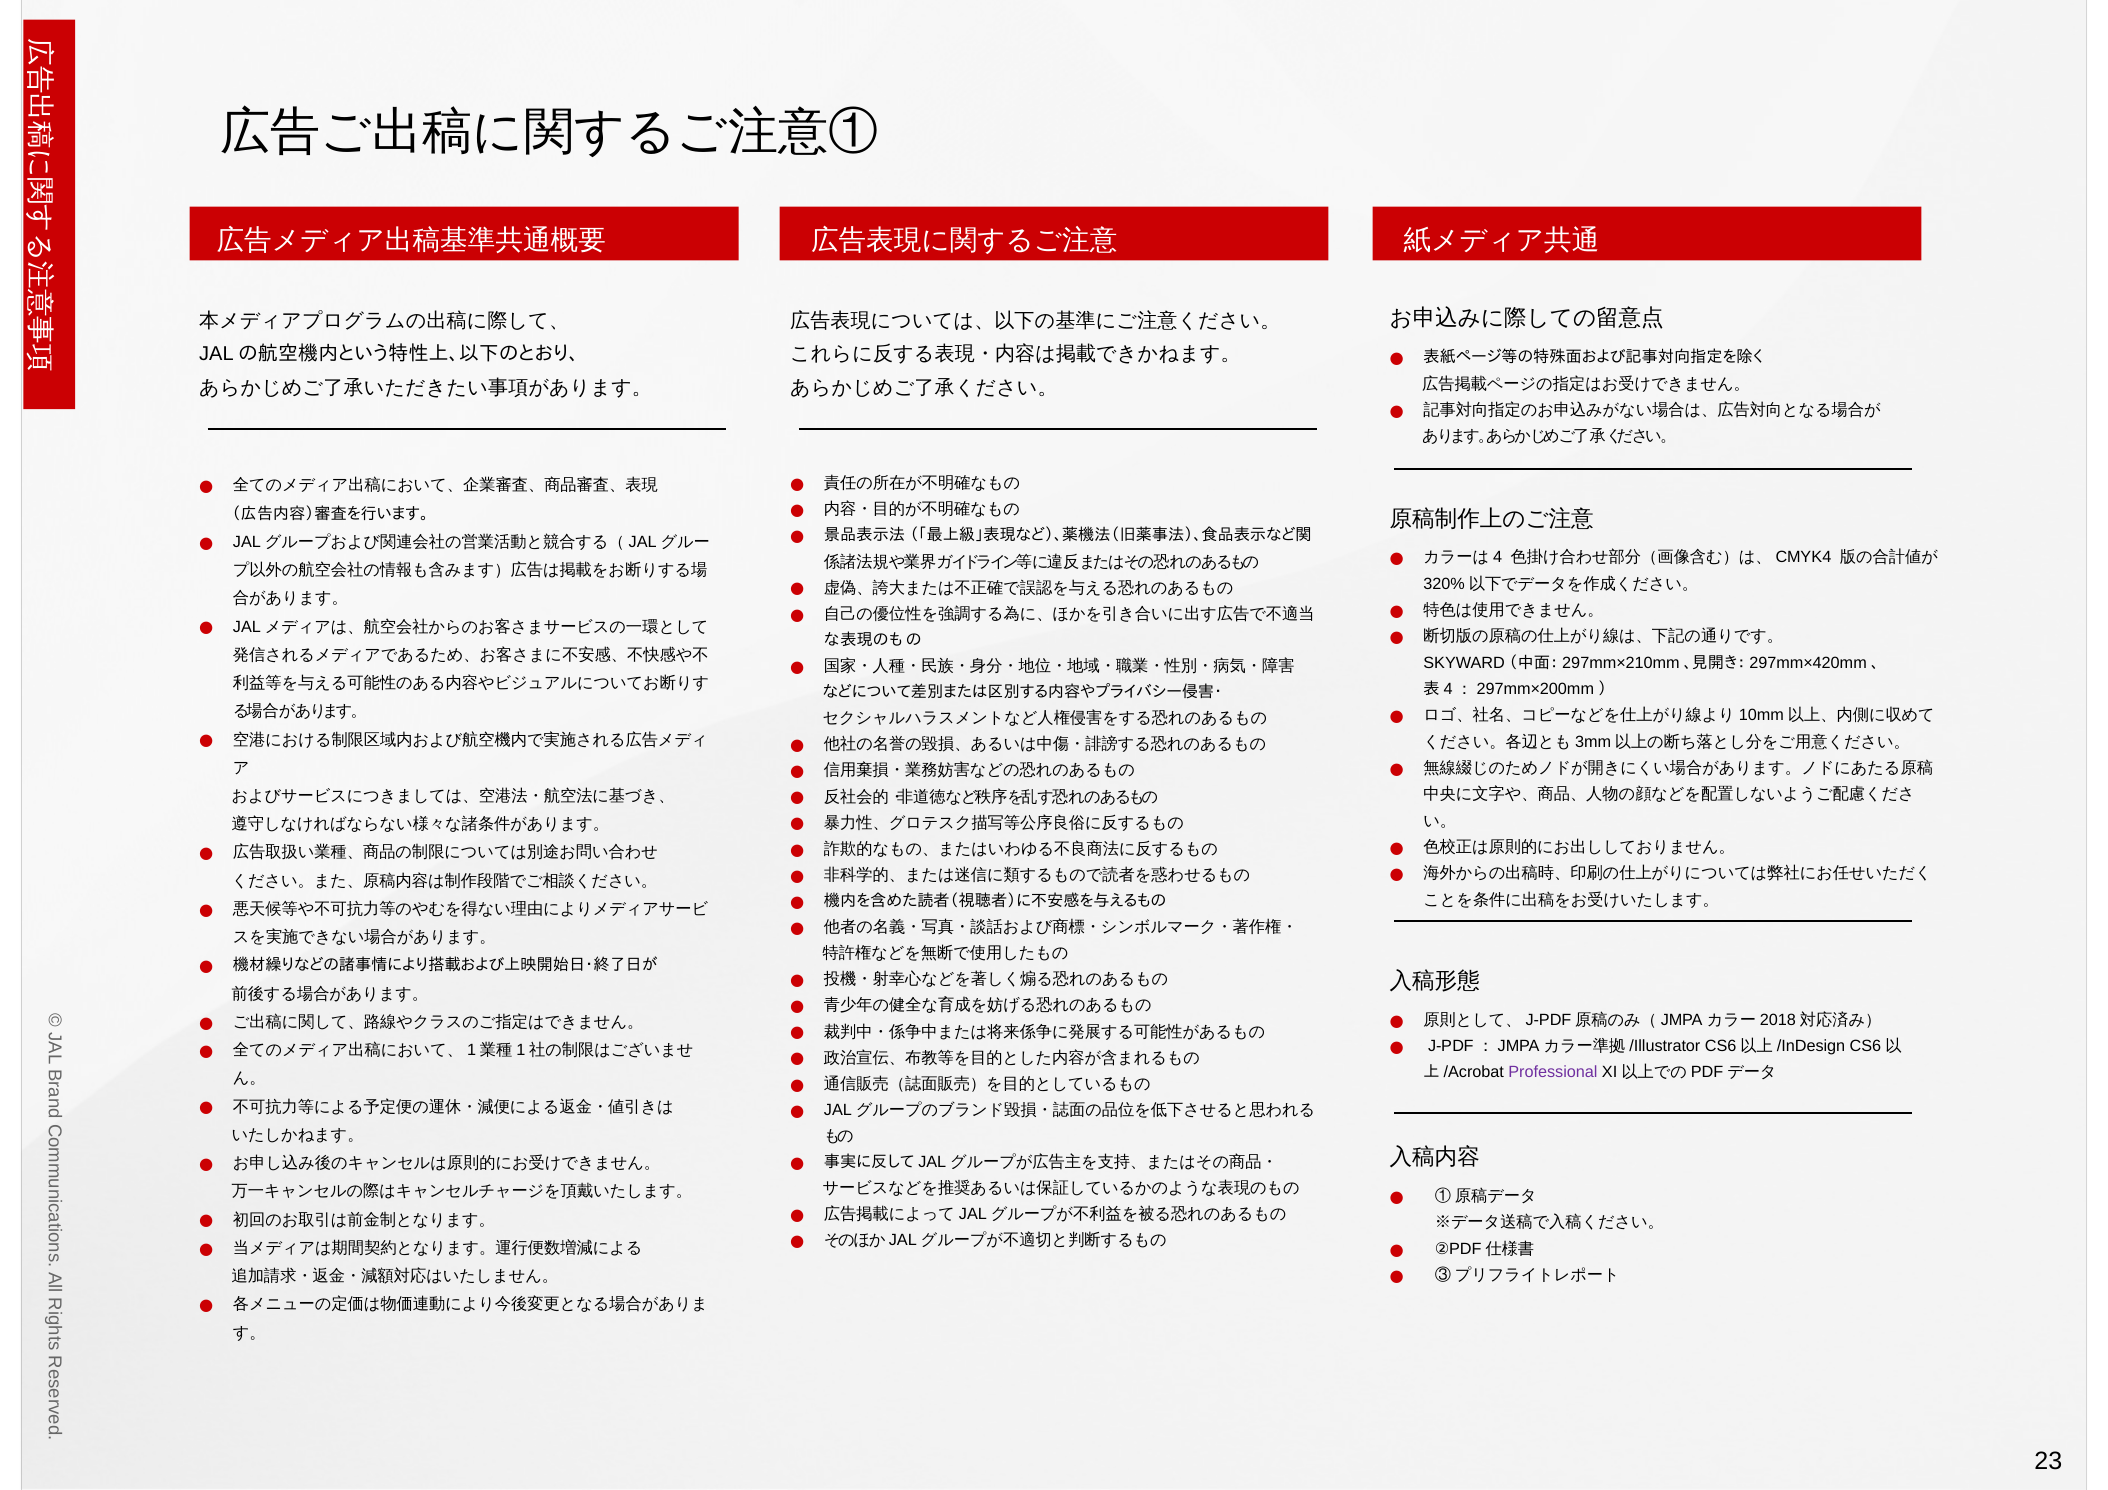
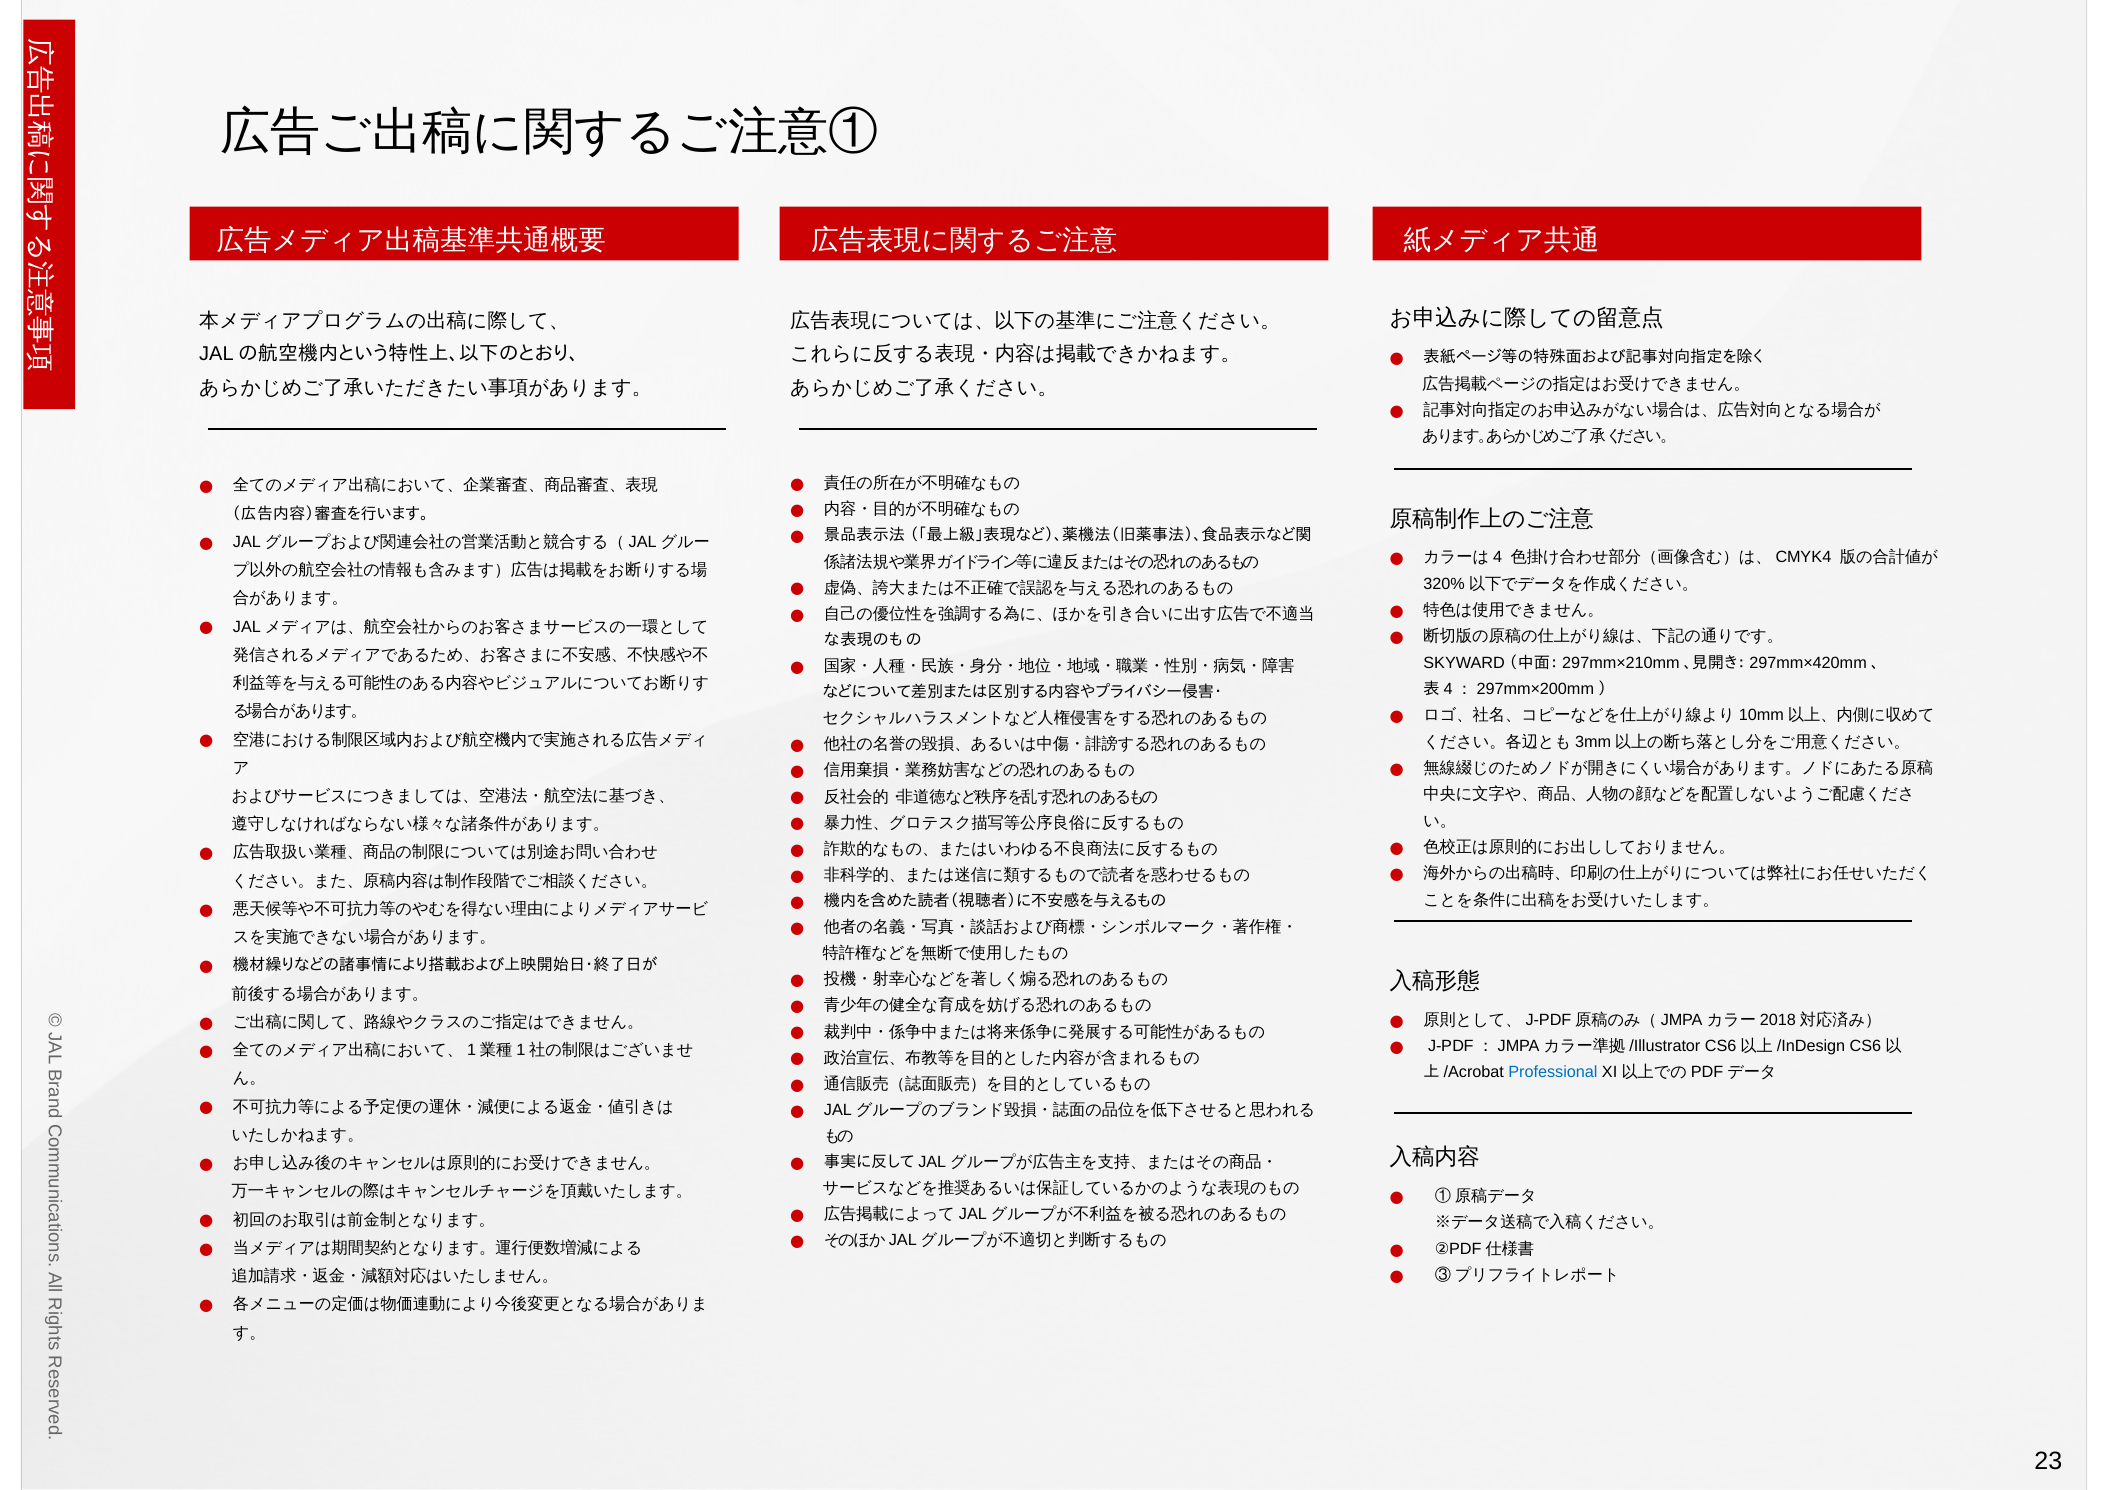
Professional colour: purple -> blue (1553, 1073)
